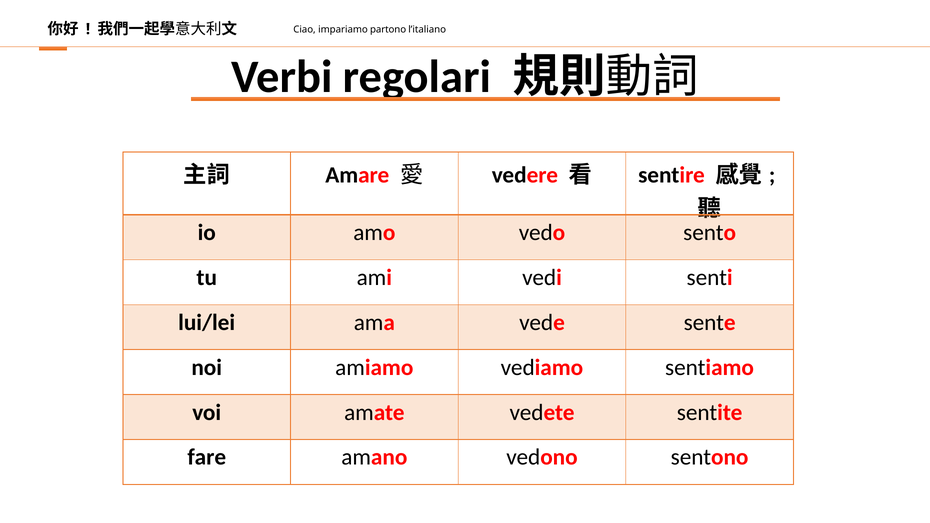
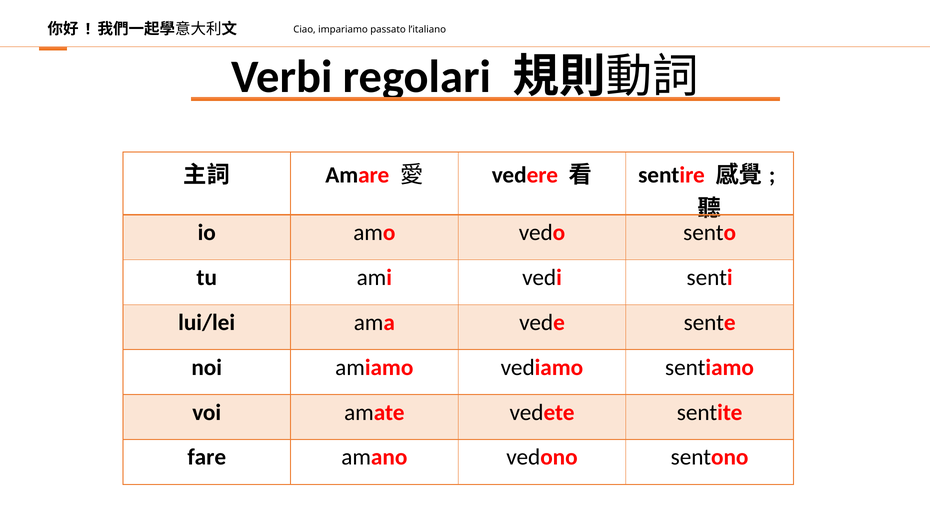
partono: partono -> passato (388, 29)
